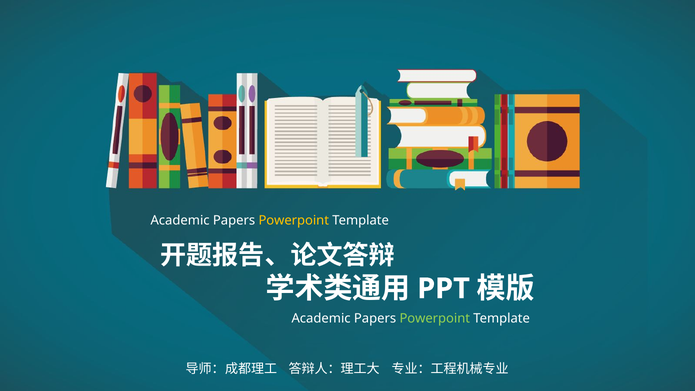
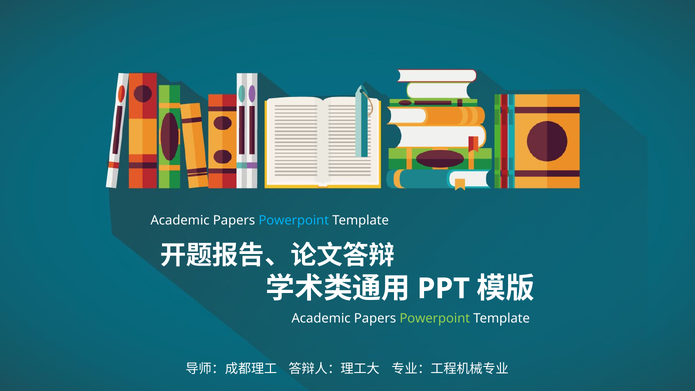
Powerpoint colour: yellow -> light blue (294, 220)
